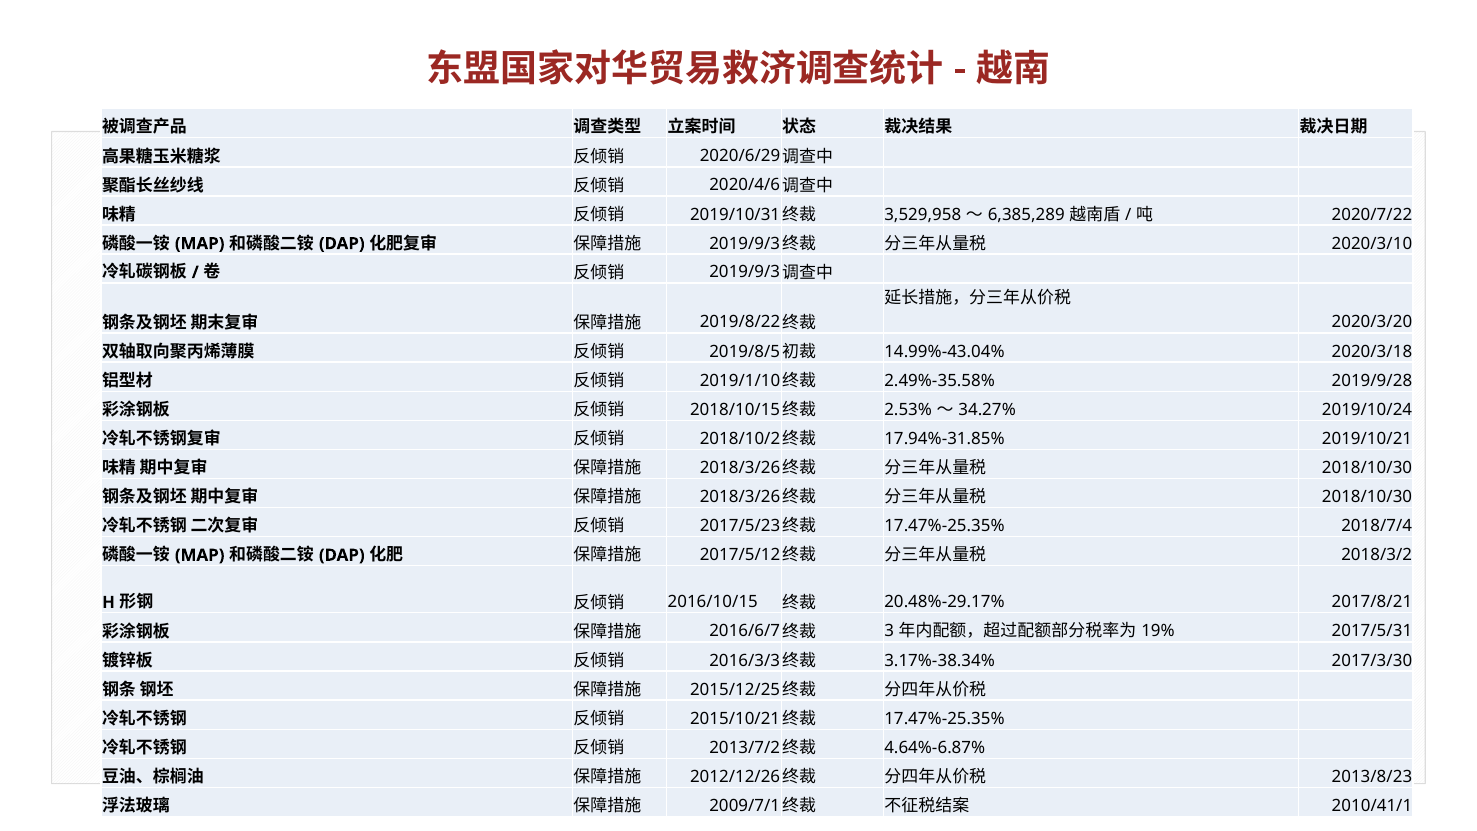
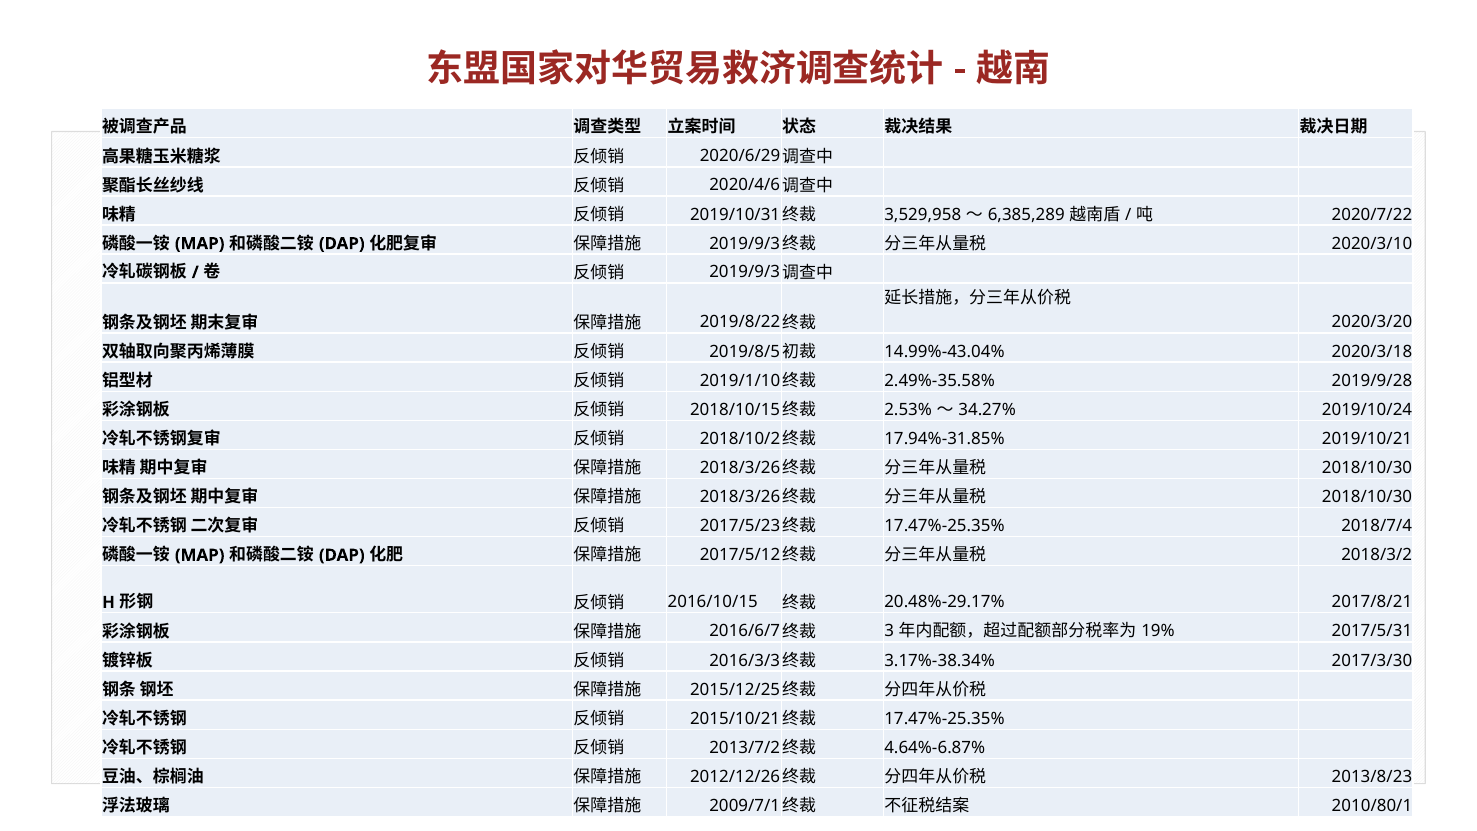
2010/41/1: 2010/41/1 -> 2010/80/1 (1372, 806)
